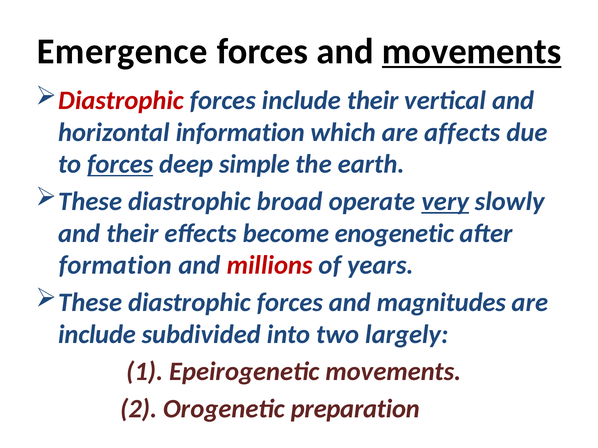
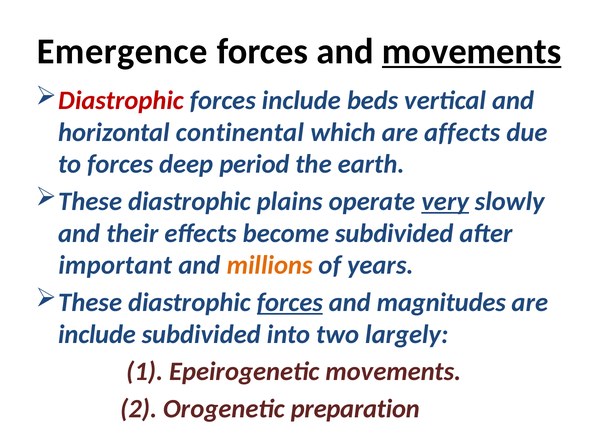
include their: their -> beds (373, 101)
information: information -> continental (240, 132)
forces underline: present -> none (120, 164)
simple: simple -> period (254, 164)
broad: broad -> plains (290, 202)
become enogenetic: enogenetic -> subdivided (394, 234)
formation: formation -> important (115, 266)
millions colour: red -> orange (270, 266)
forces underline: none -> present (290, 303)
